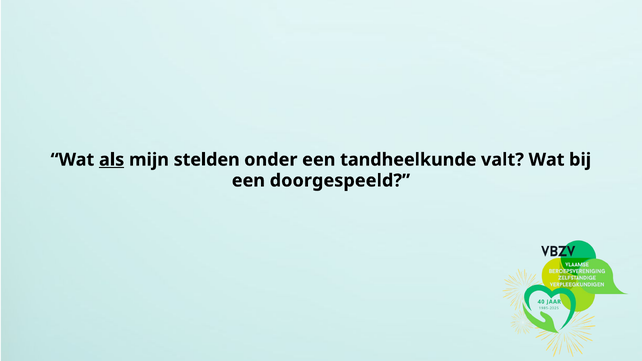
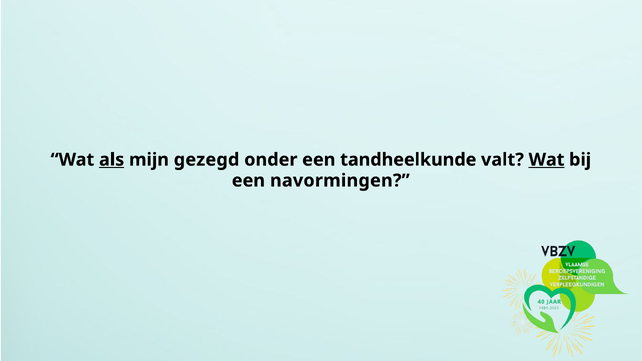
stelden: stelden -> gezegd (207, 160)
Wat underline: none -> present (547, 160)
doorgespeeld: doorgespeeld -> navormingen (340, 181)
